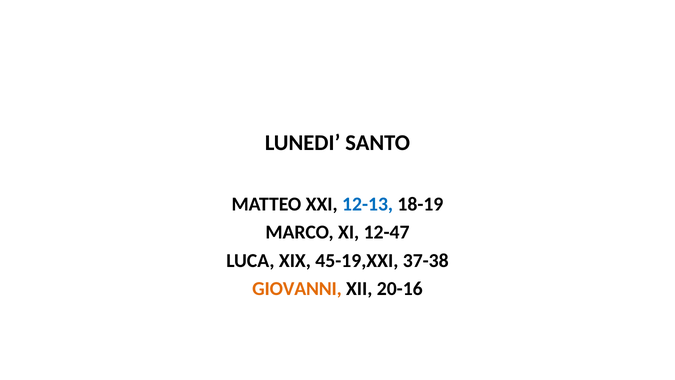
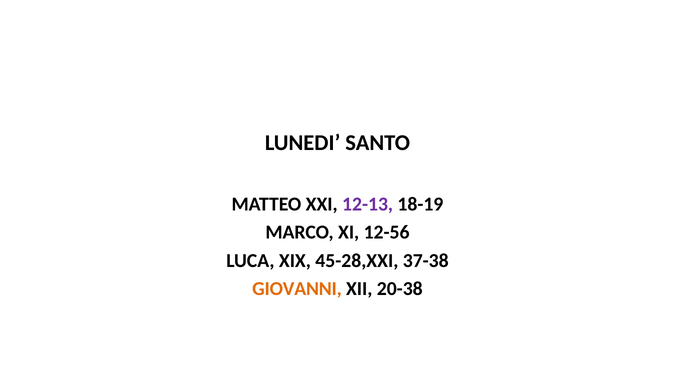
12-13 colour: blue -> purple (368, 204)
12-47: 12-47 -> 12-56 (387, 232)
45-19,XXI: 45-19,XXI -> 45-28,XXI (357, 260)
20-16: 20-16 -> 20-38 (400, 289)
